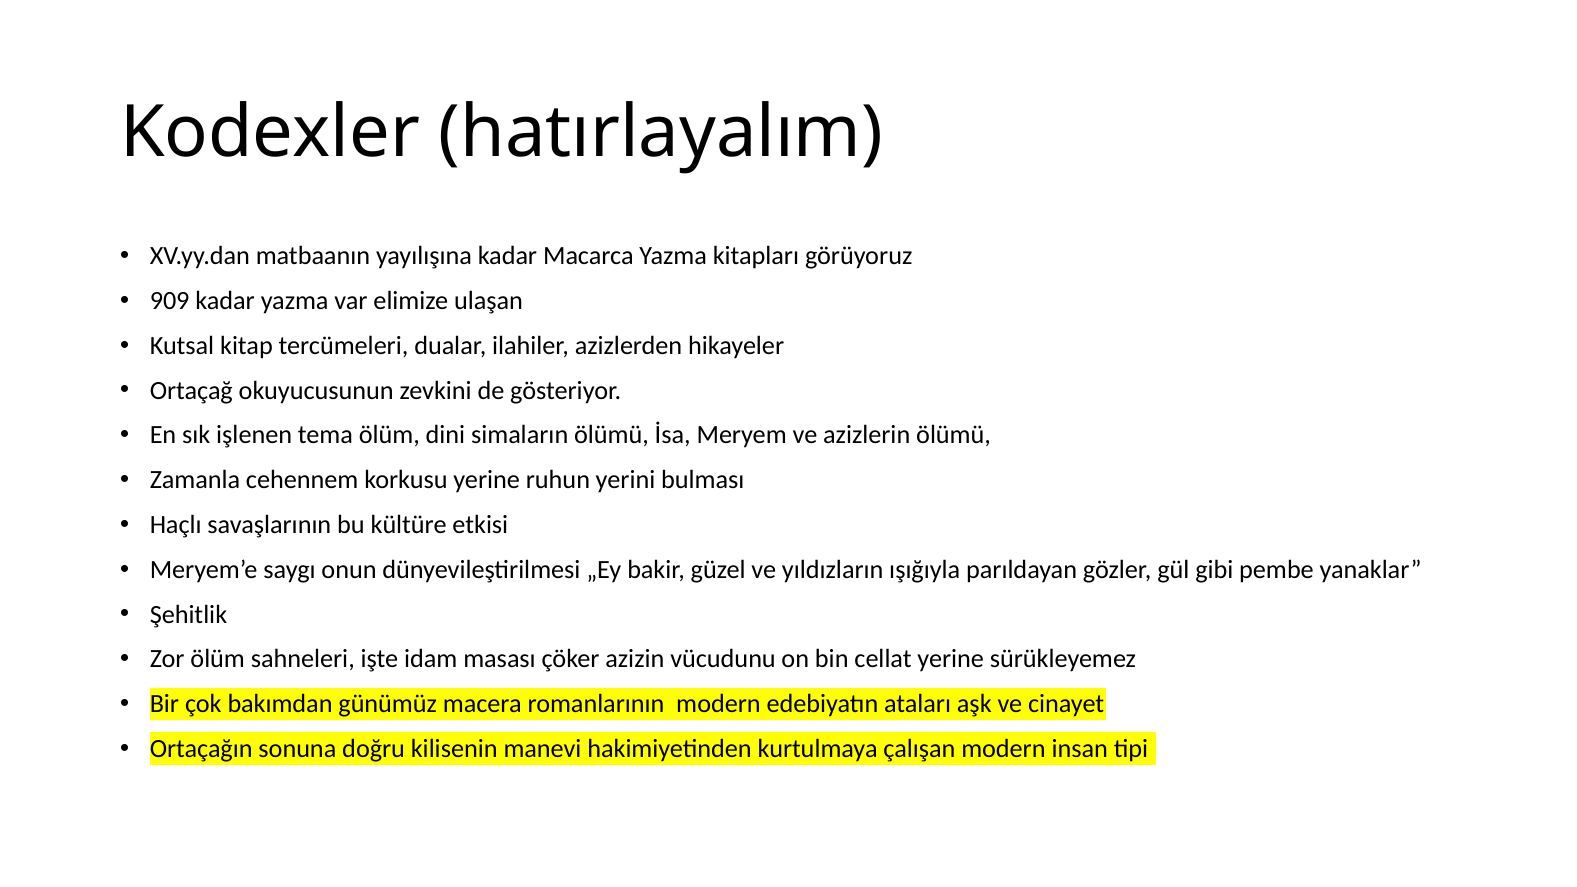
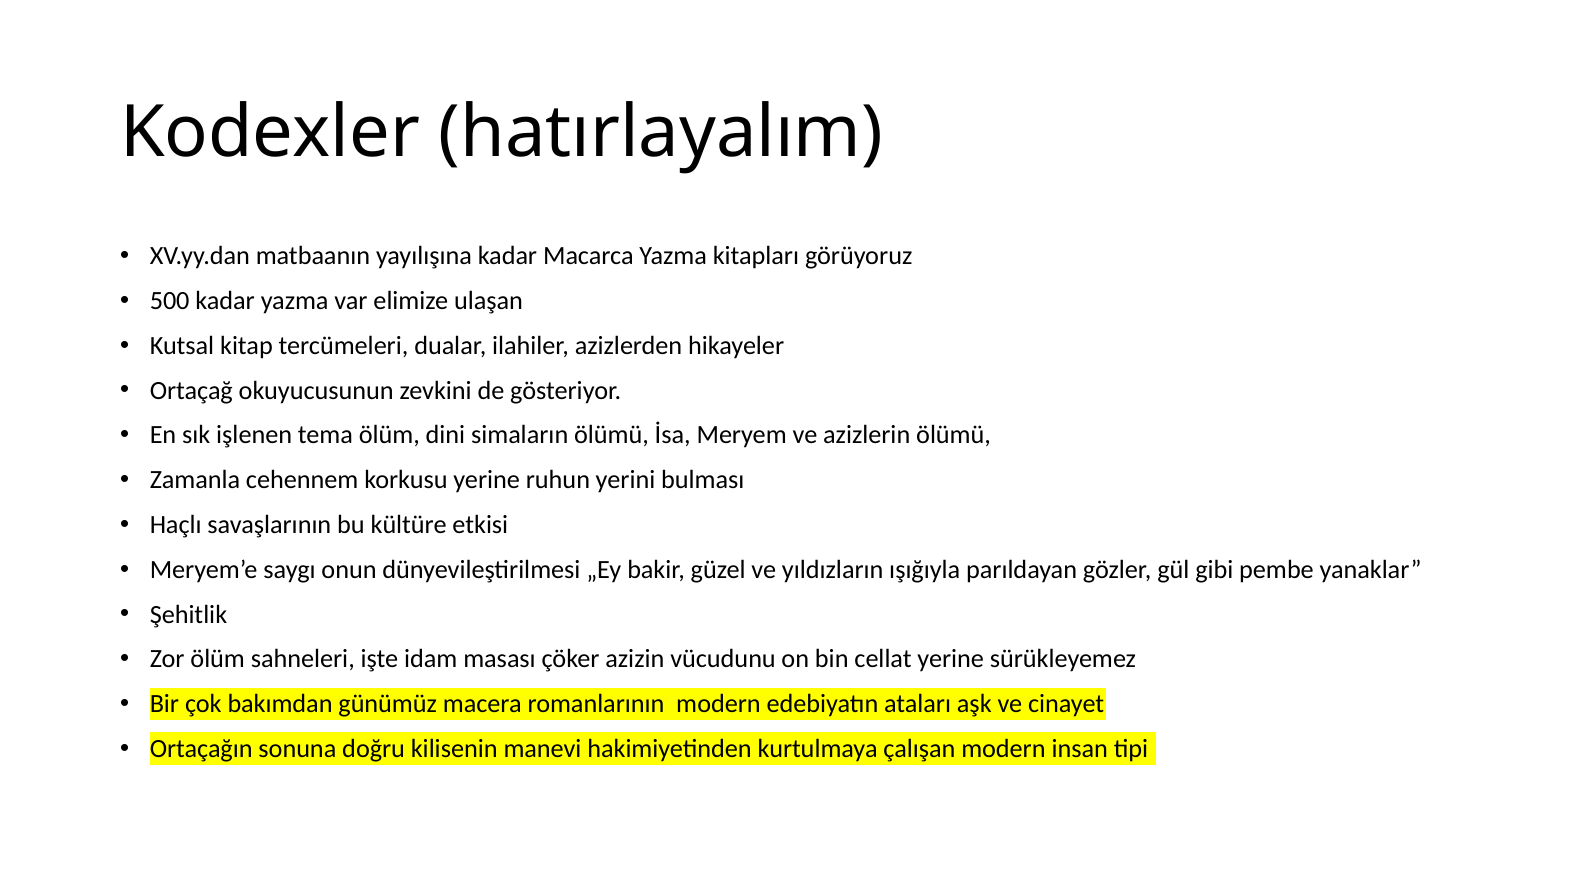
909: 909 -> 500 (170, 301)
